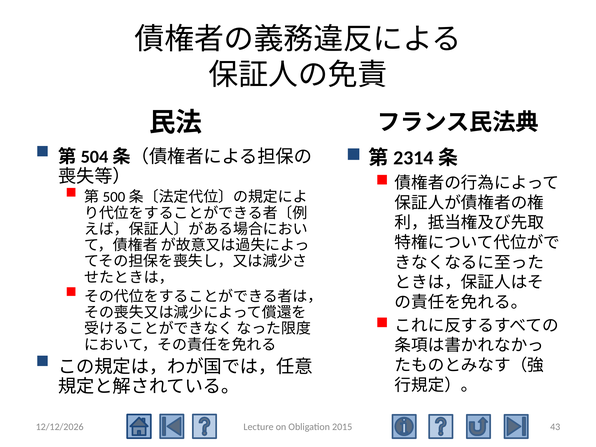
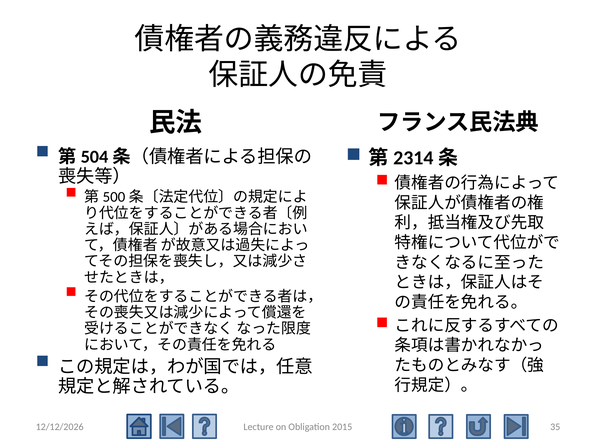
43: 43 -> 35 (555, 427)
